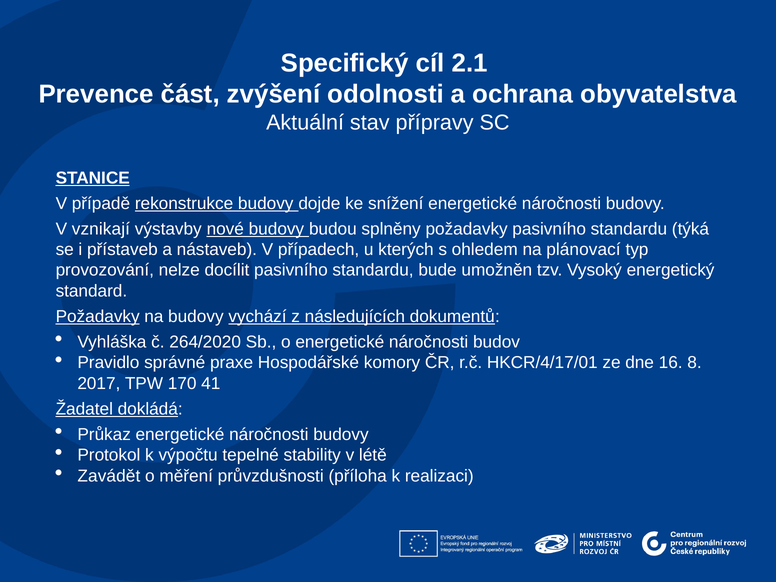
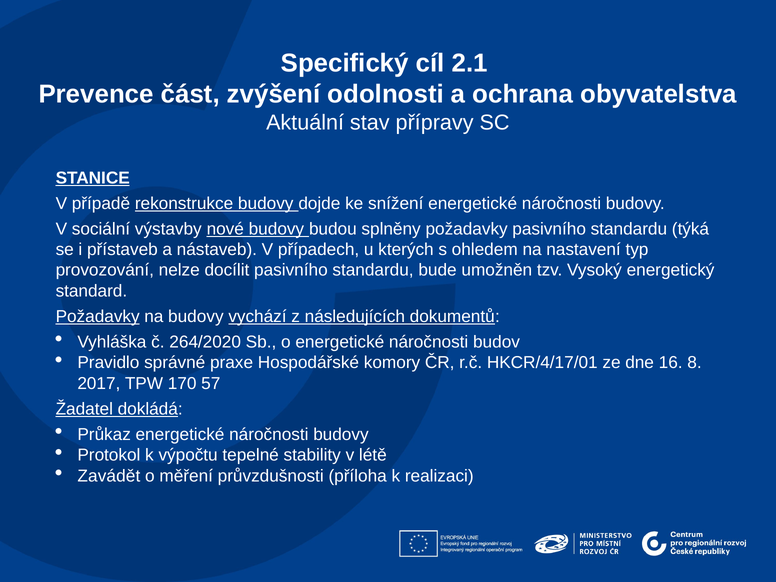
vznikají: vznikají -> sociální (101, 229)
plánovací: plánovací -> nastavení (584, 250)
41: 41 -> 57 (211, 383)
